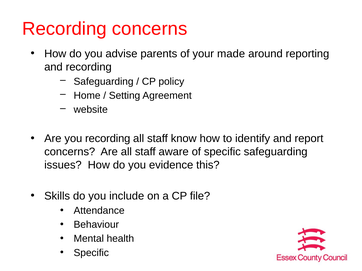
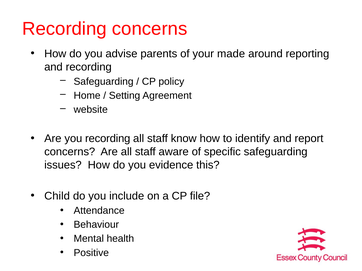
Skills: Skills -> Child (57, 196)
Specific: Specific -> Positive (91, 253)
